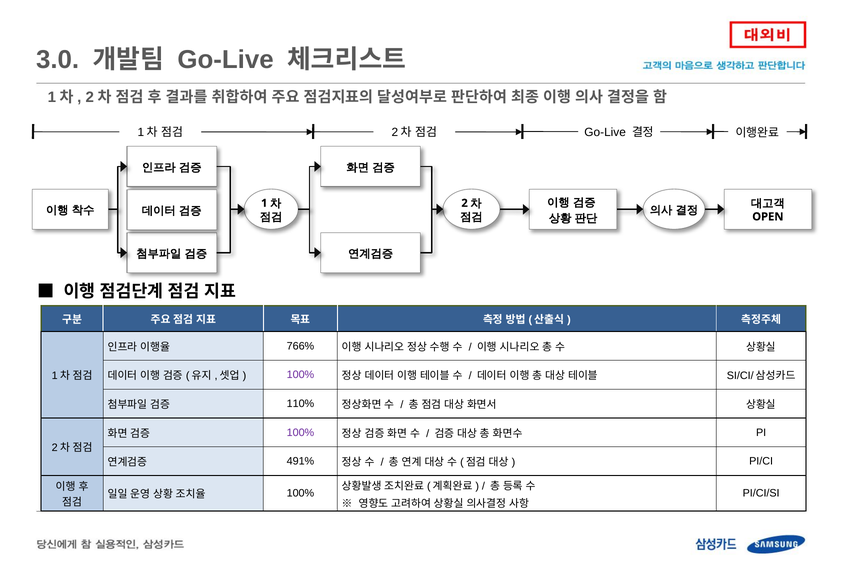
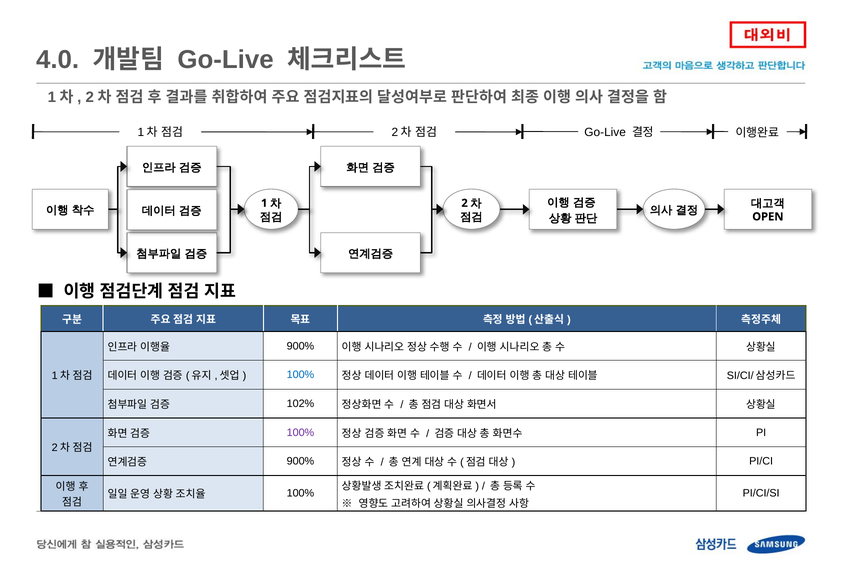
3.0: 3.0 -> 4.0 (58, 60)
766%: 766% -> 900% (300, 346)
100% colour: purple -> blue (300, 375)
110%: 110% -> 102% (300, 404)
491%: 491% -> 900% (300, 462)
